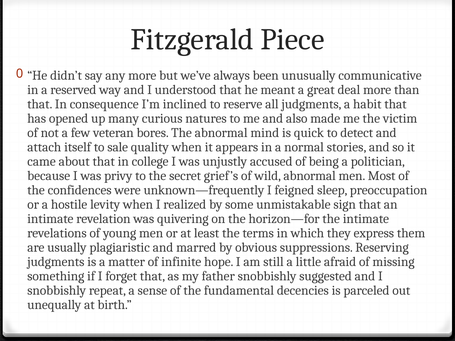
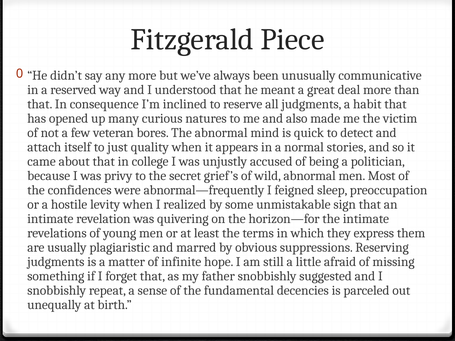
sale: sale -> just (118, 147)
unknown—frequently: unknown—frequently -> abnormal—frequently (204, 190)
